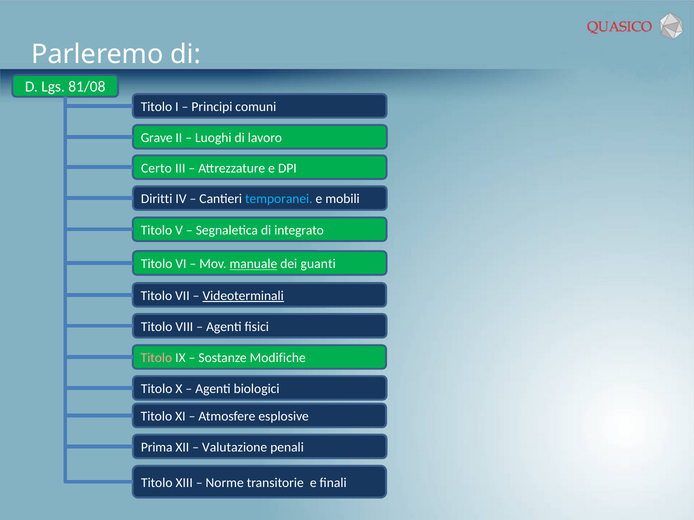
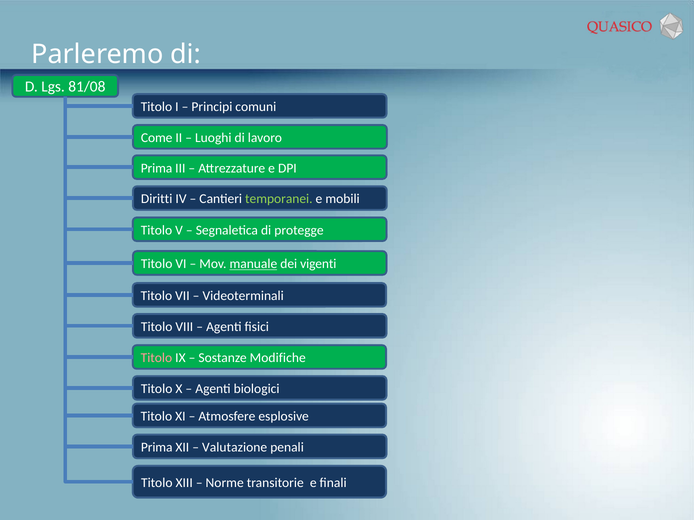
Grave: Grave -> Come (157, 138)
Certo: Certo -> Prima (157, 168)
temporanei colour: light blue -> light green (279, 199)
integrato: integrato -> protegge (299, 230)
guanti: guanti -> vigenti (318, 264)
Videoterminali underline: present -> none (243, 296)
